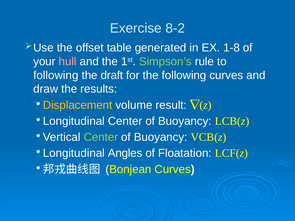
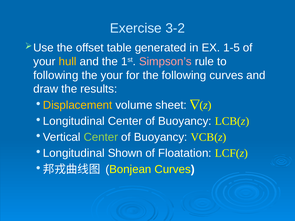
8-2: 8-2 -> 3-2 (175, 28)
1-8: 1-8 -> 1-5 (232, 48)
hull colour: pink -> yellow (68, 62)
Simpson’s colour: light green -> pink (165, 62)
the draft: draft -> your (112, 75)
result: result -> sheet (171, 105)
Angles: Angles -> Shown (125, 153)
